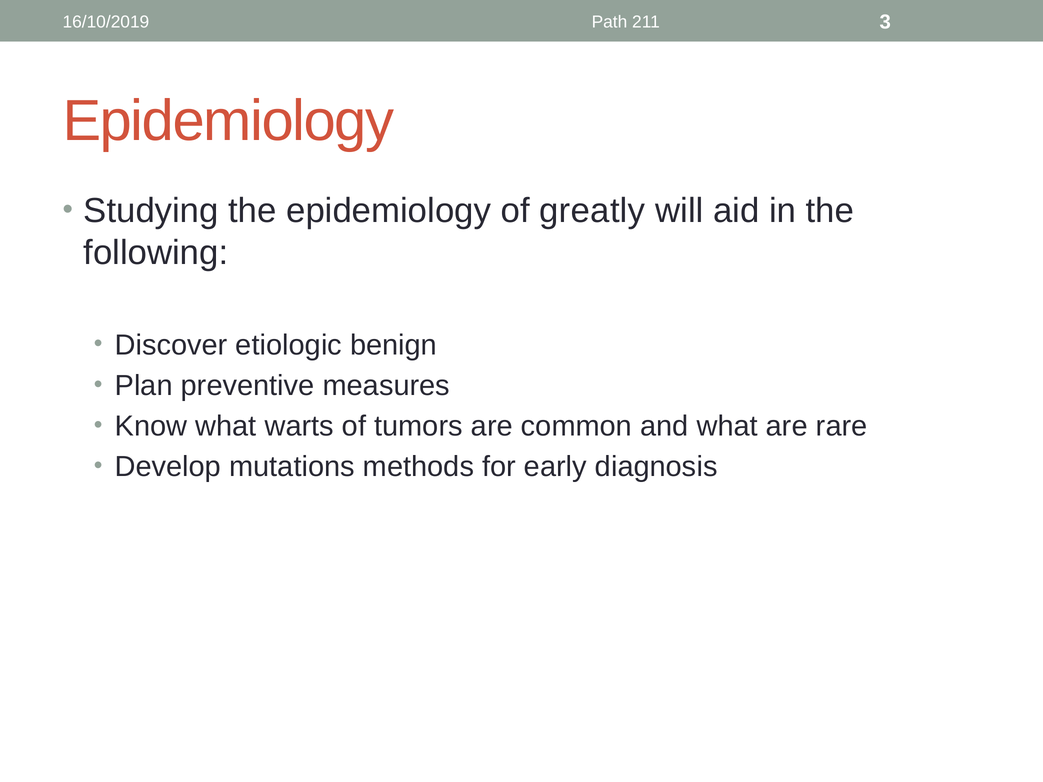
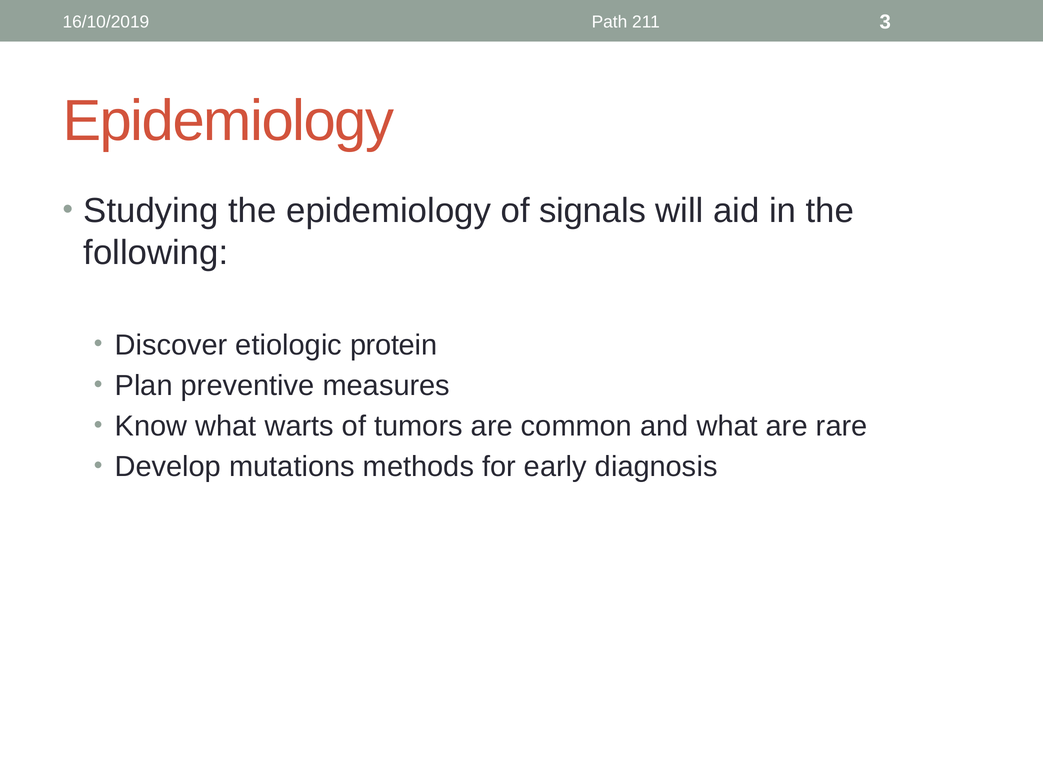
greatly: greatly -> signals (593, 211)
benign: benign -> protein (394, 345)
